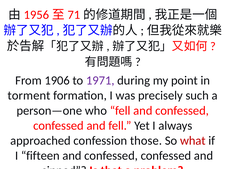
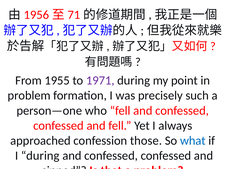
1906: 1906 -> 1955 (57, 80)
torment: torment -> problem (29, 95)
what colour: red -> blue (193, 140)
I fifteen: fifteen -> during (40, 155)
